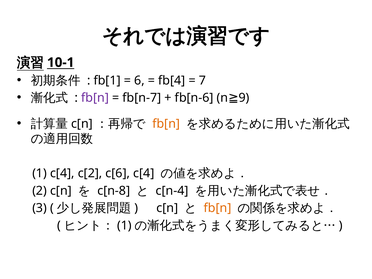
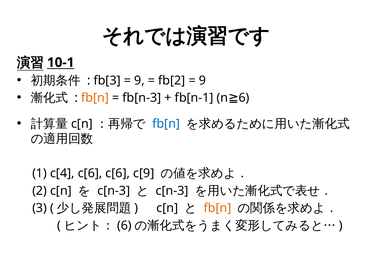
fb[1: fb[1 -> fb[3 (107, 80)
6: 6 -> 9 (139, 80)
fb[4: fb[4 -> fb[2 (172, 80)
7: 7 -> 9 (202, 80)
fb[n colour: purple -> orange (95, 98)
fb[n-7: fb[n-7 -> fb[n-3 (142, 98)
fb[n-6: fb[n-6 -> fb[n-1 (194, 98)
9: 9 -> 6 (244, 98)
fb[n colour: orange -> blue (166, 124)
c[4 c[2: c[2 -> c[6 (90, 173)
c[6 c[4: c[4 -> c[9 (144, 173)
c[n-8: c[n-8 -> c[n-3 (114, 191)
c[n-4: c[n-4 -> c[n-3 (172, 191)
1: 1 -> 6 (124, 225)
